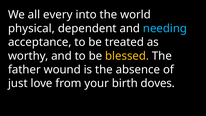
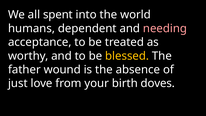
every: every -> spent (58, 15)
physical: physical -> humans (31, 28)
needing colour: light blue -> pink (165, 28)
